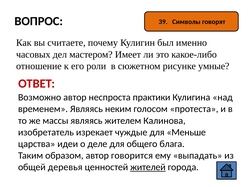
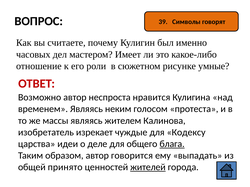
практики: практики -> нравится (152, 98)
Меньше: Меньше -> Кодексу (186, 133)
блага underline: none -> present (172, 144)
деревья: деревья -> принято (65, 168)
